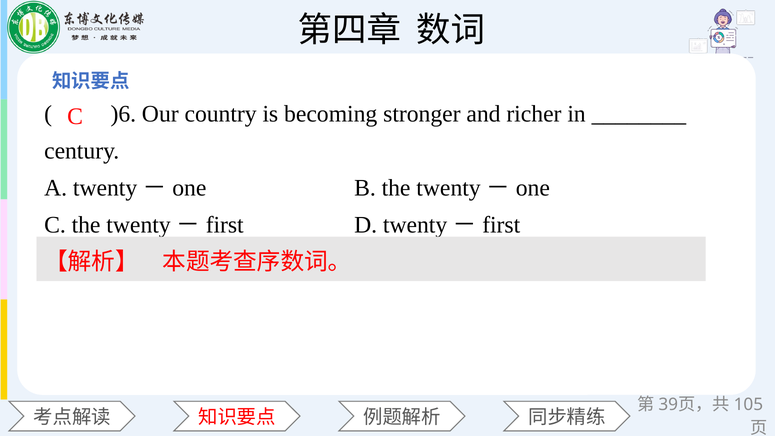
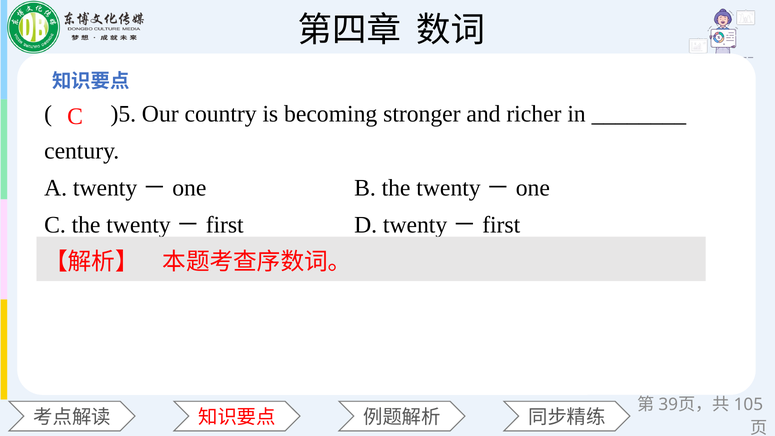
)6: )6 -> )5 (123, 114)
